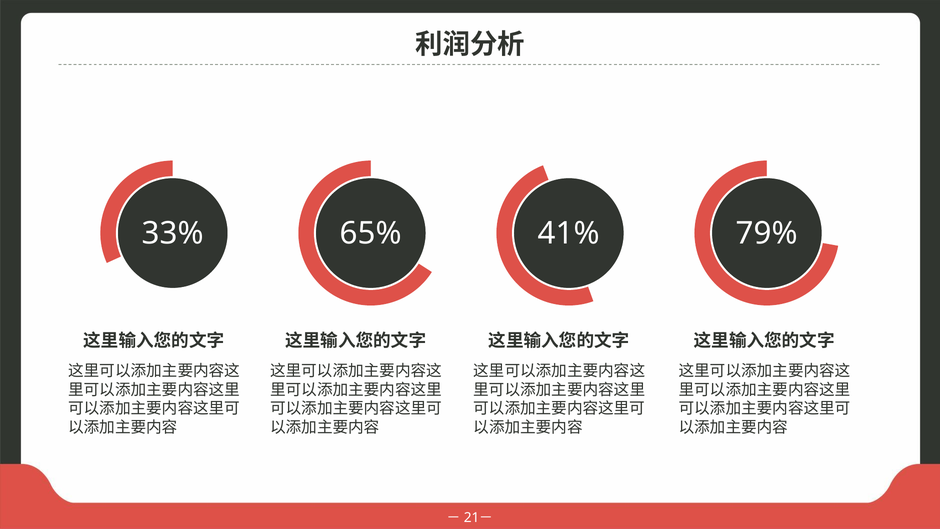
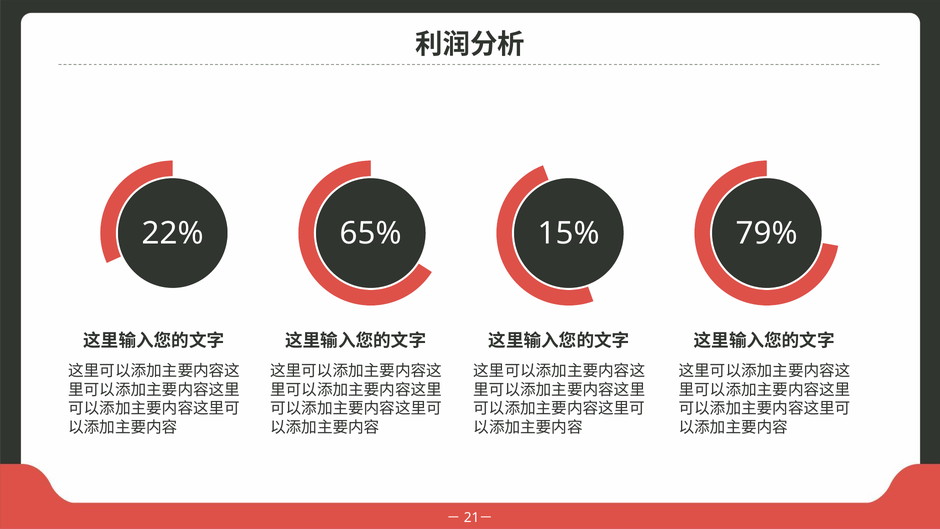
33%: 33% -> 22% (173, 233)
41%: 41% -> 15% (569, 233)
